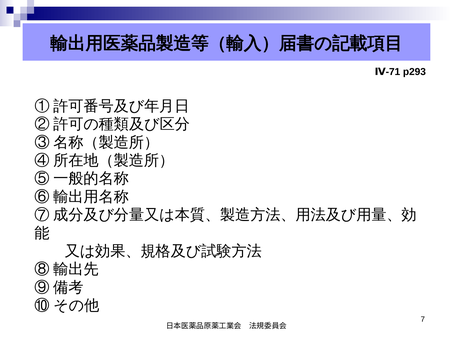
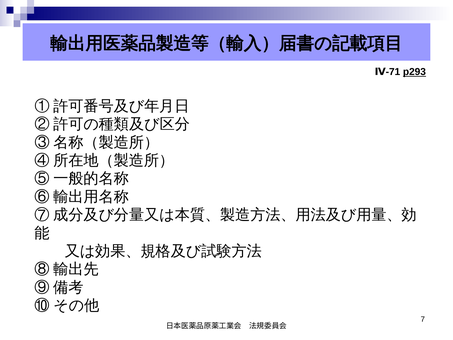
p293 underline: none -> present (414, 72)
